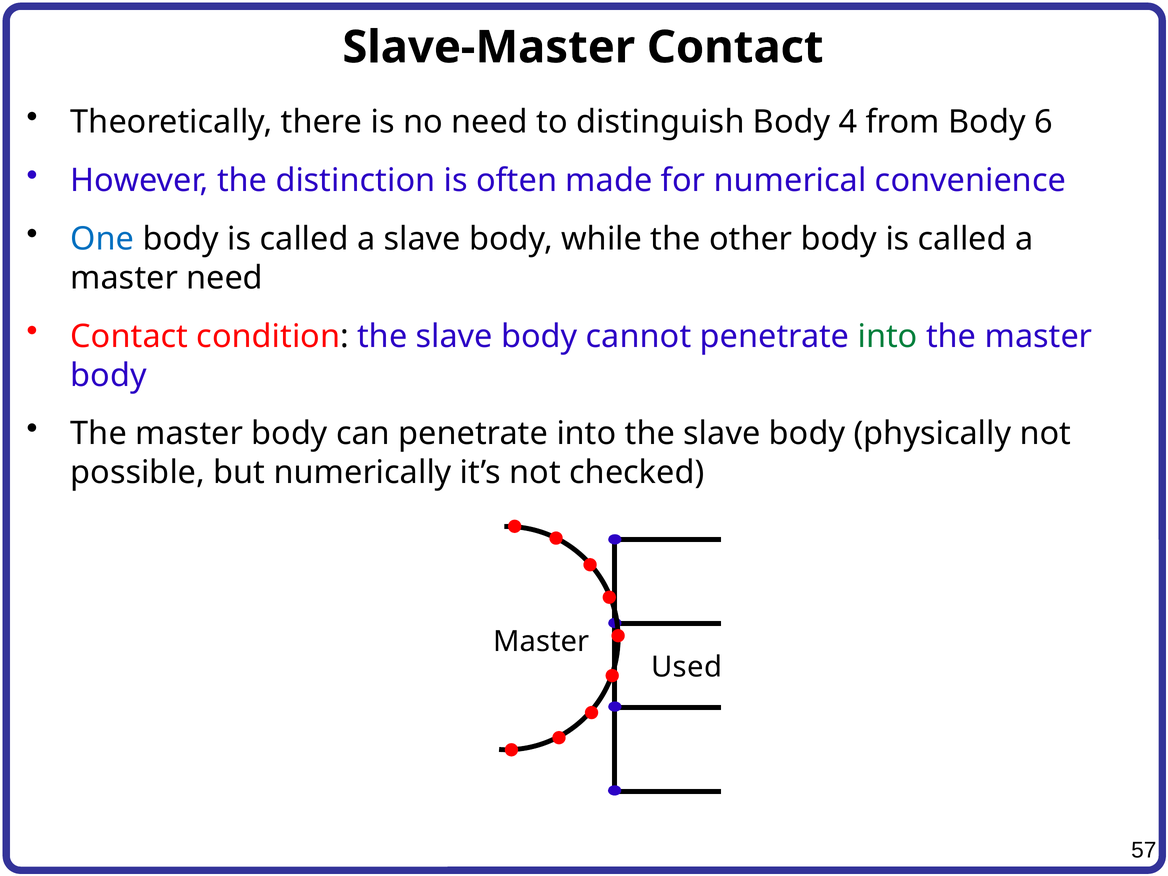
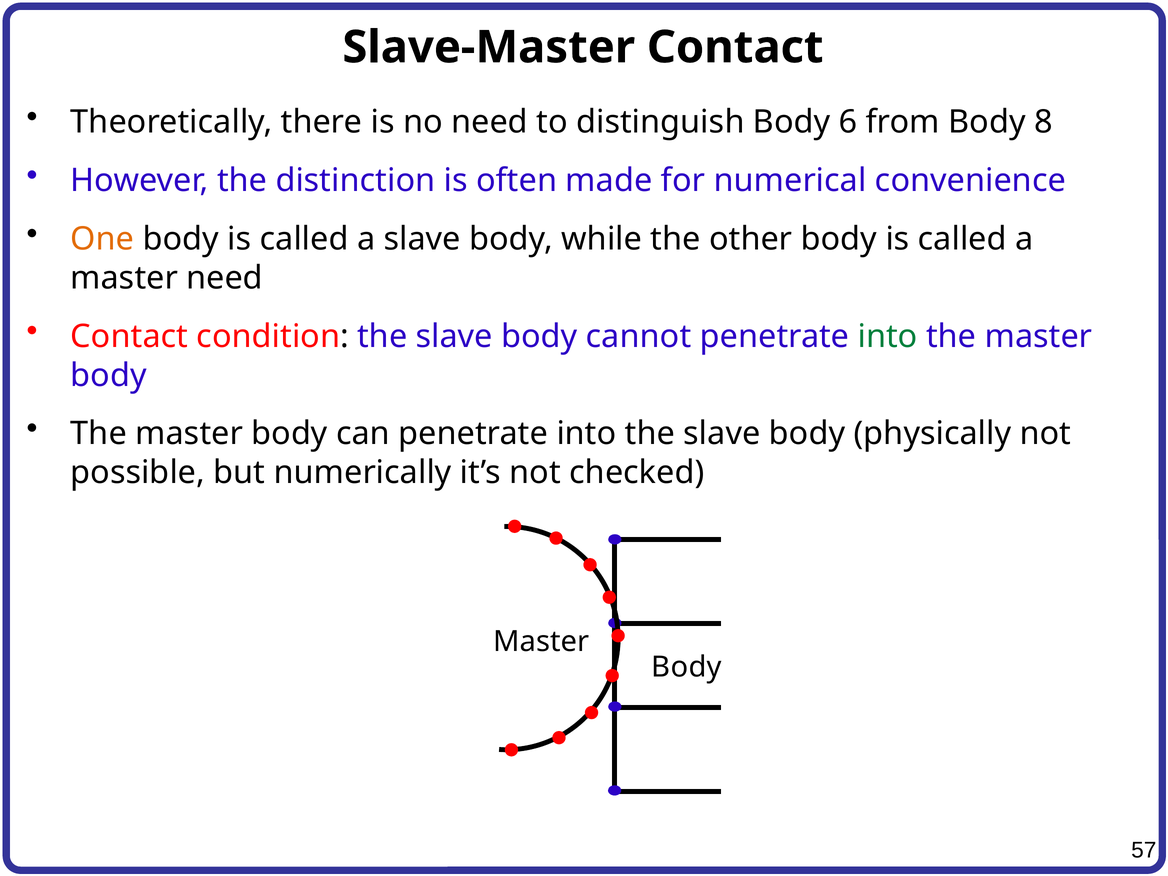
4: 4 -> 6 (848, 122)
6: 6 -> 8 (1043, 122)
One colour: blue -> orange (102, 239)
Used: Used -> Body (687, 667)
